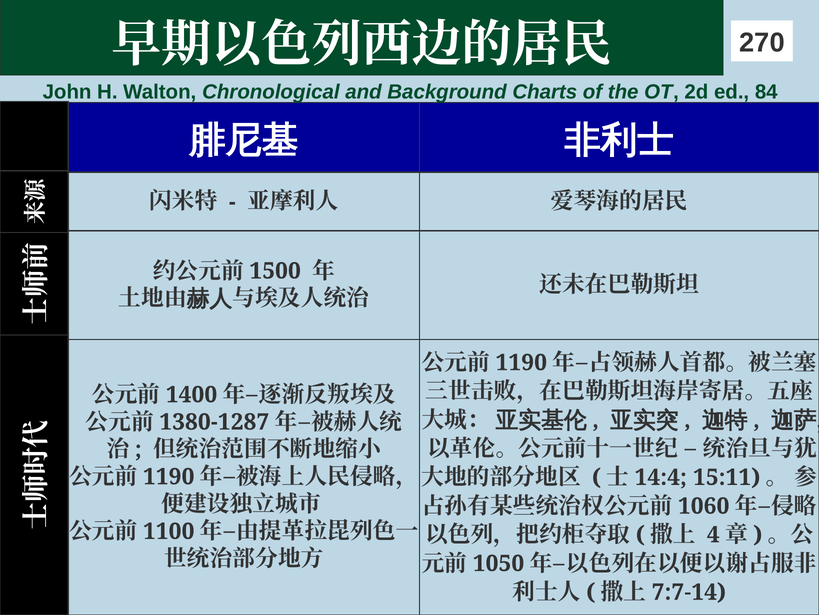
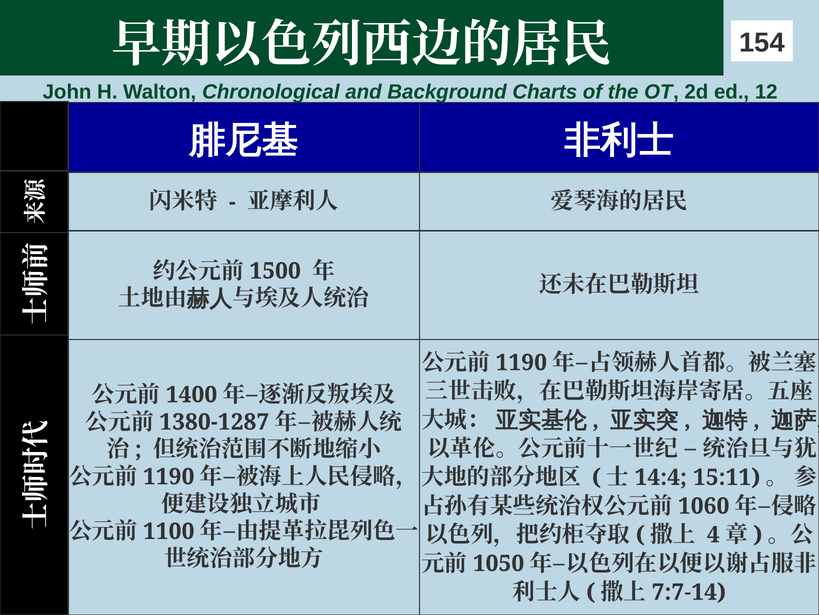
270: 270 -> 154 (762, 43)
84: 84 -> 12 (766, 92)
